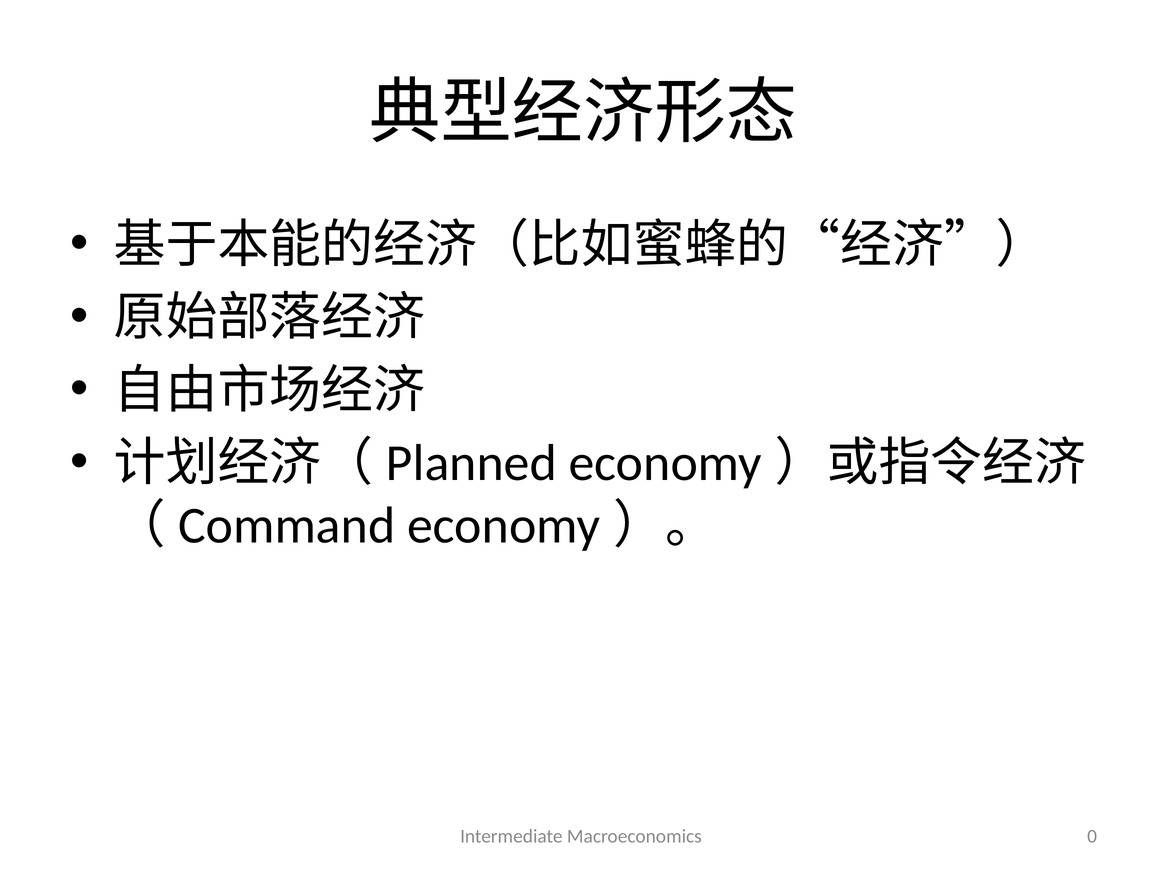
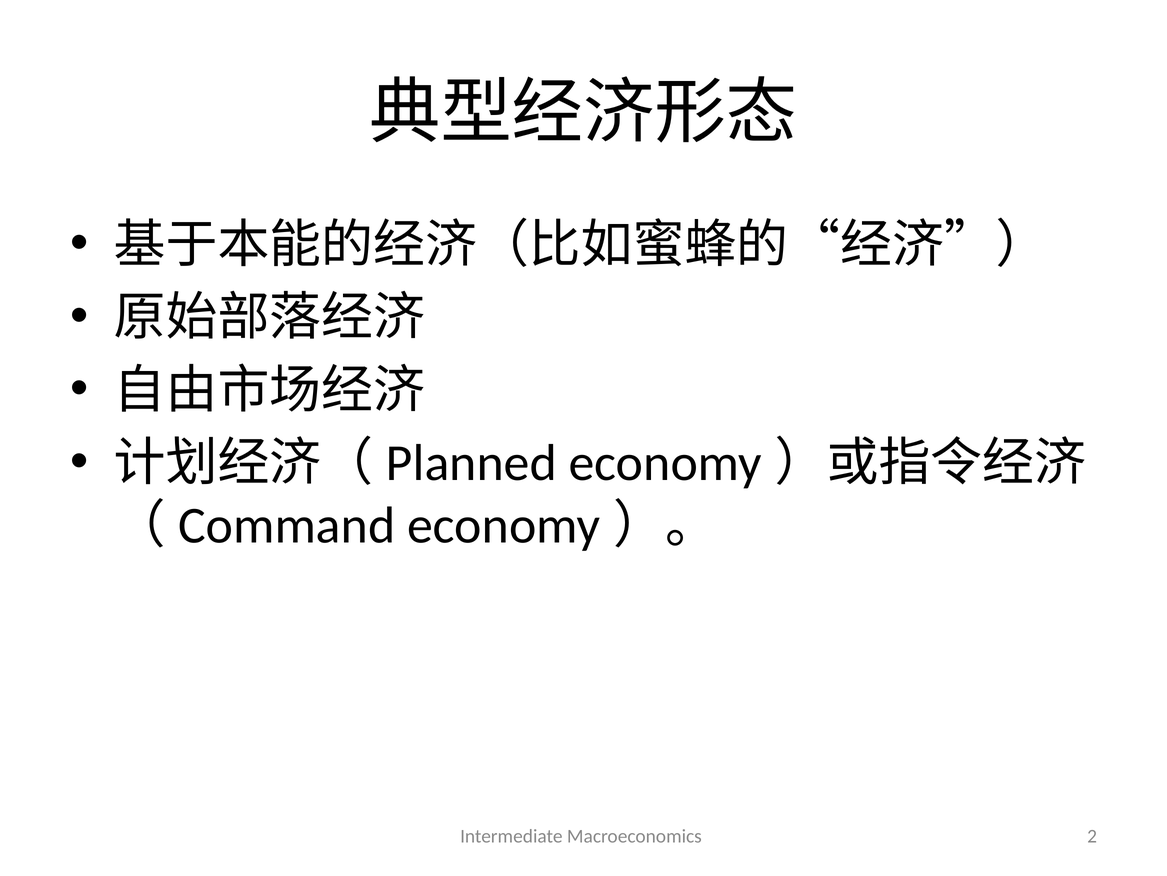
0: 0 -> 2 (1092, 836)
